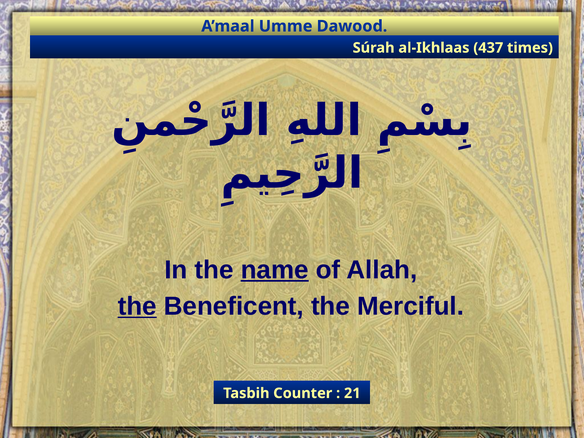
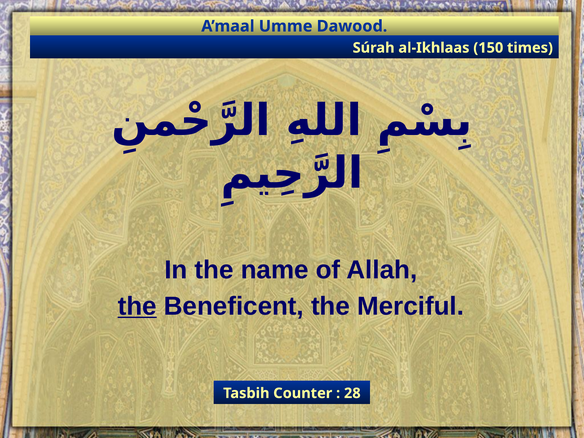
437: 437 -> 150 (488, 48)
name underline: present -> none (275, 270)
21: 21 -> 28 (352, 393)
